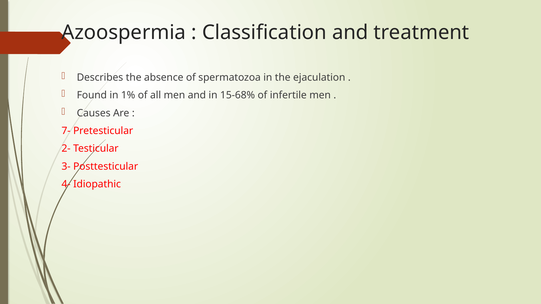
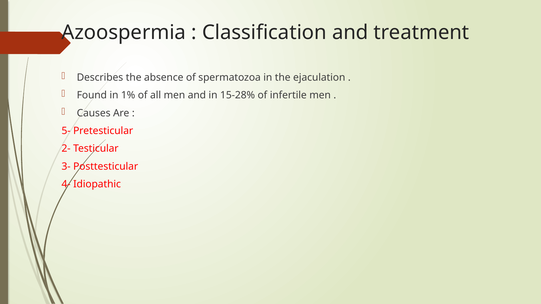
15-68%: 15-68% -> 15-28% (238, 95)
7-: 7- -> 5- (66, 131)
